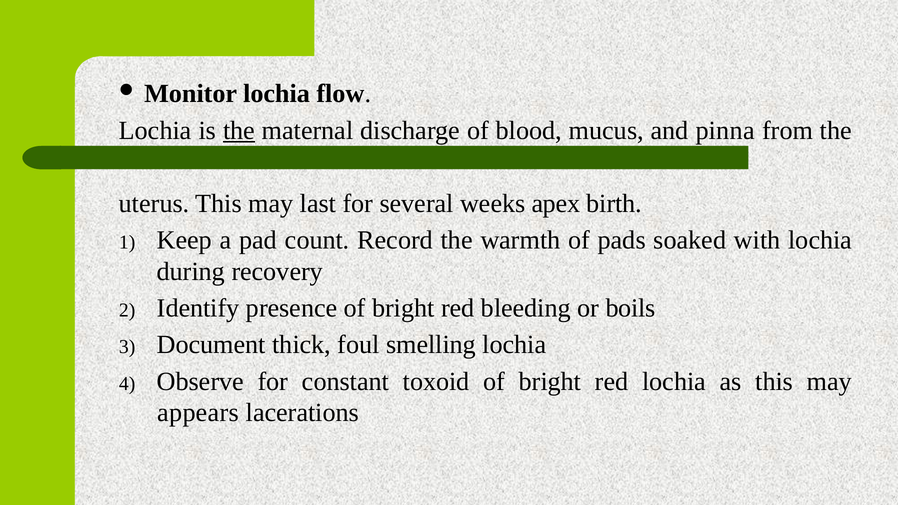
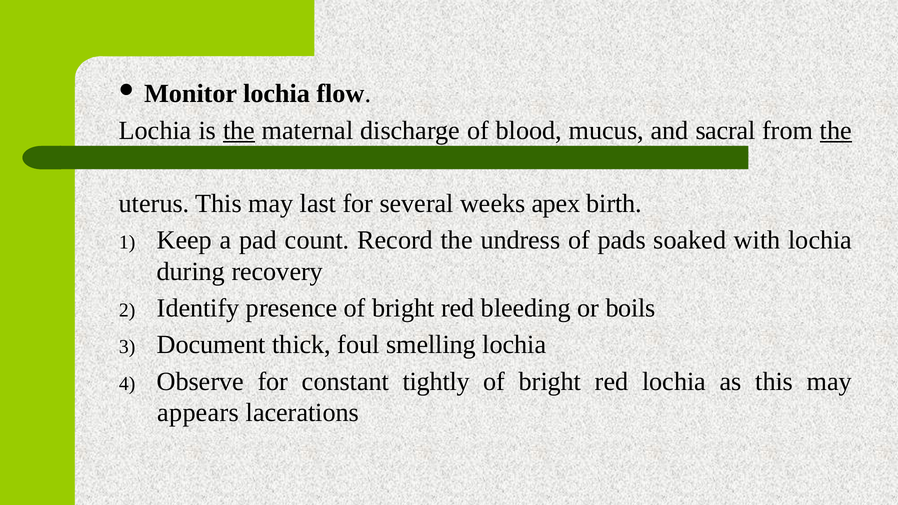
pinna: pinna -> sacral (725, 130)
the underline: none -> present (836, 130)
warmth: warmth -> undress (520, 240)
toxoid: toxoid -> tightly (436, 382)
